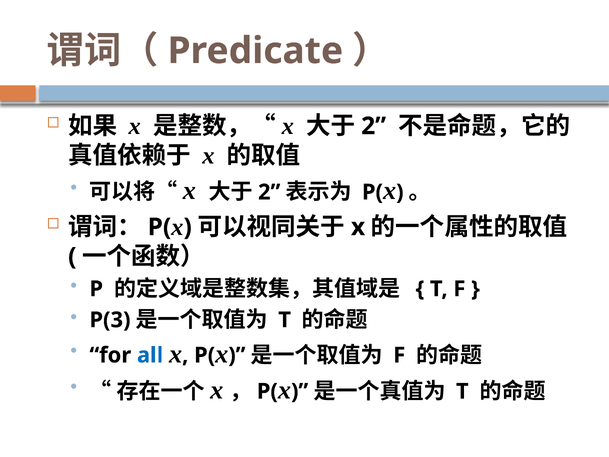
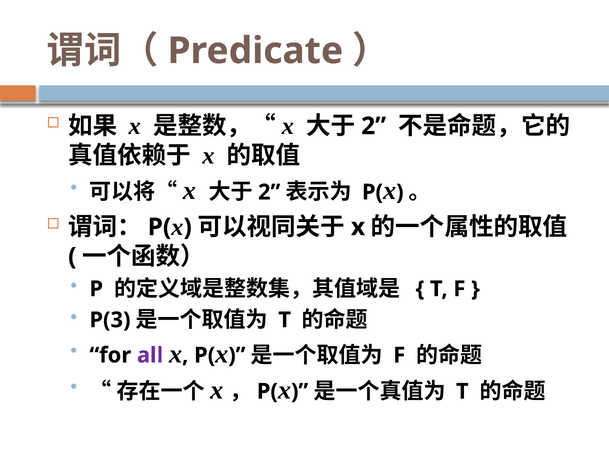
all colour: blue -> purple (150, 355)
